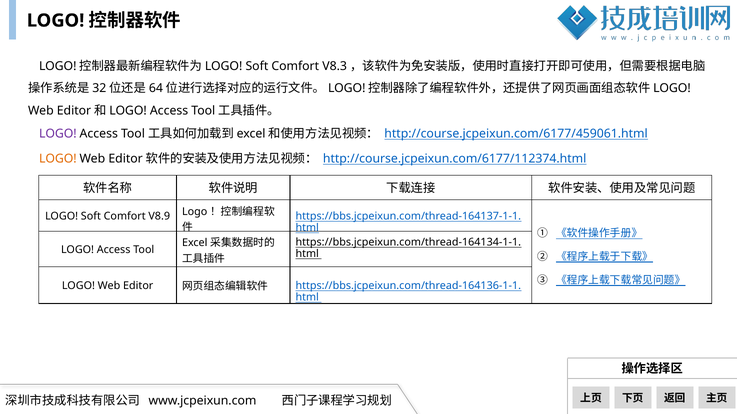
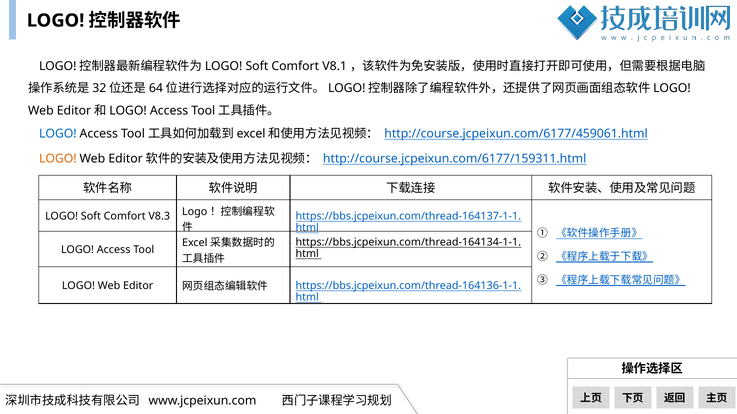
V8.3: V8.3 -> V8.1 (335, 66)
LOGO colour: purple -> blue (58, 134)
http://course.jcpeixun.com/6177/112374.html: http://course.jcpeixun.com/6177/112374.html -> http://course.jcpeixun.com/6177/159311.html (455, 159)
V8.9: V8.9 -> V8.3 (159, 216)
